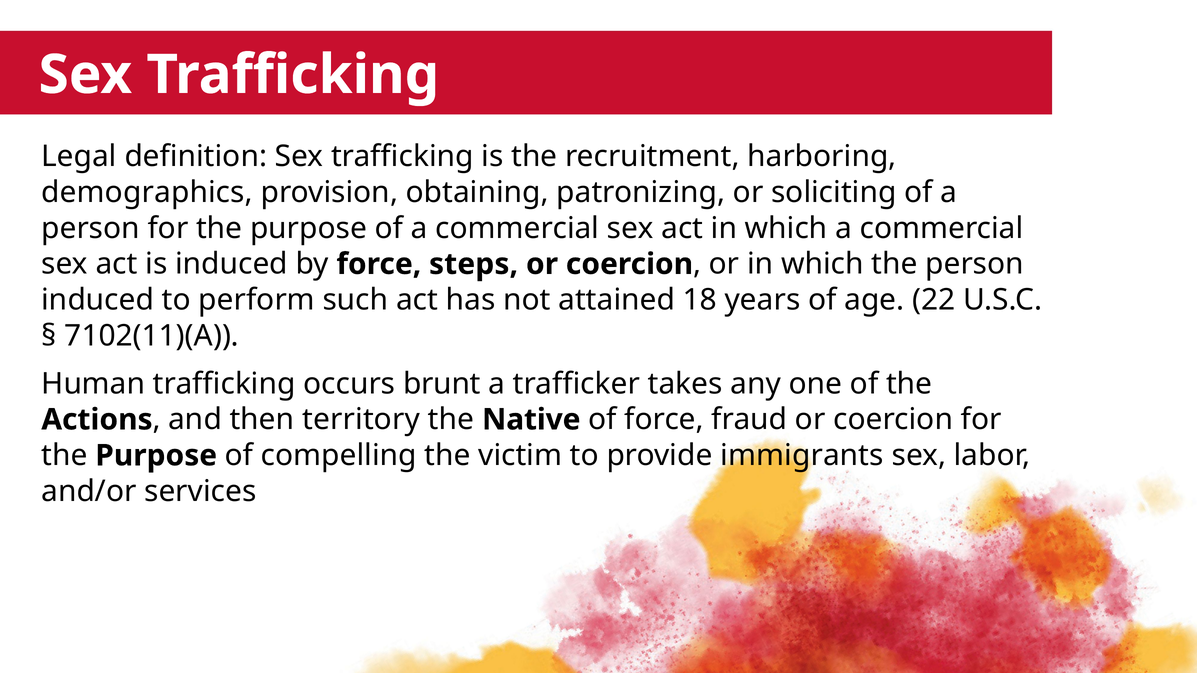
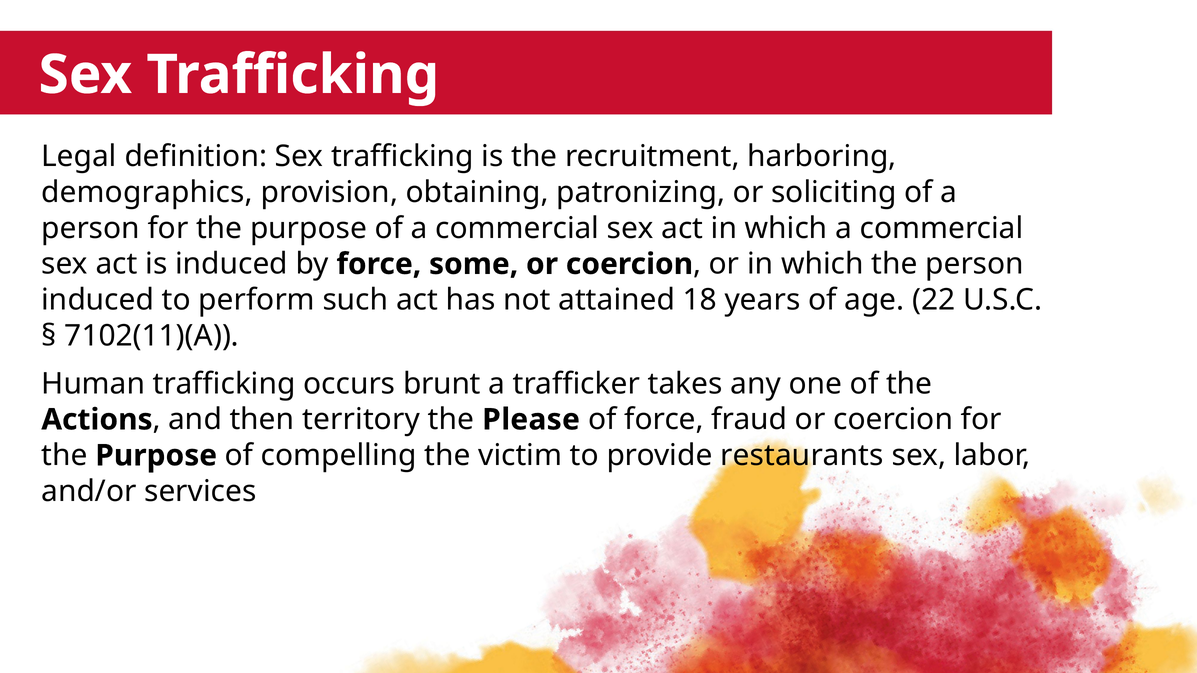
steps: steps -> some (474, 264)
Native: Native -> Please (531, 420)
immigrants: immigrants -> restaurants (802, 456)
